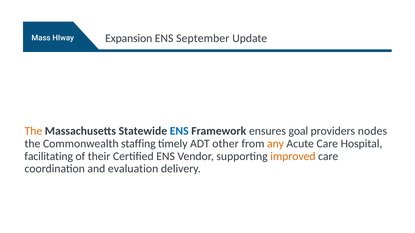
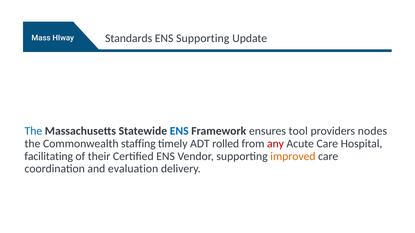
Expansion: Expansion -> Standards (129, 38)
ENS September: September -> Supporting (203, 38)
The colour: orange -> blue (33, 131)
goal: goal -> tool (298, 131)
other: other -> rolled (226, 144)
any colour: orange -> red (275, 144)
